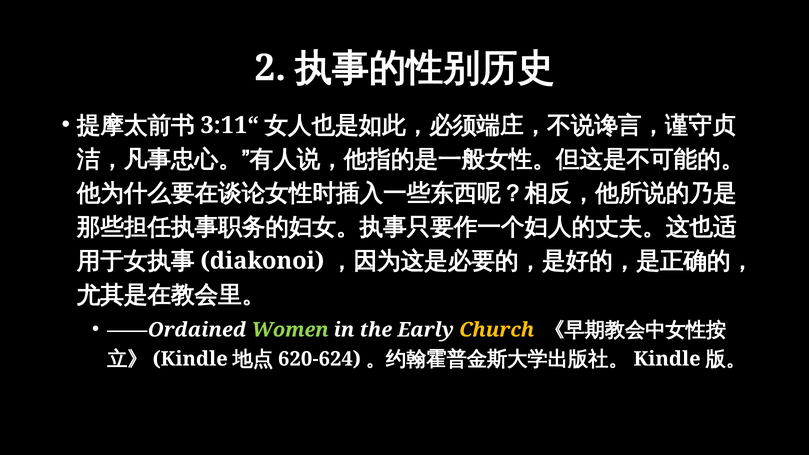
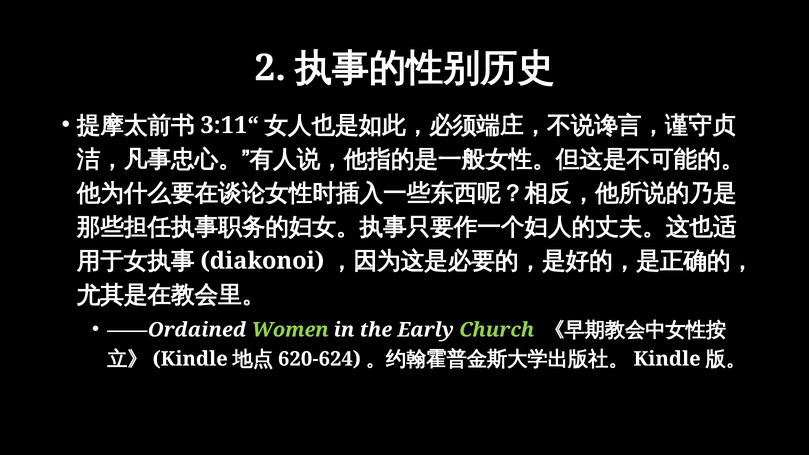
Church colour: yellow -> light green (497, 330)
